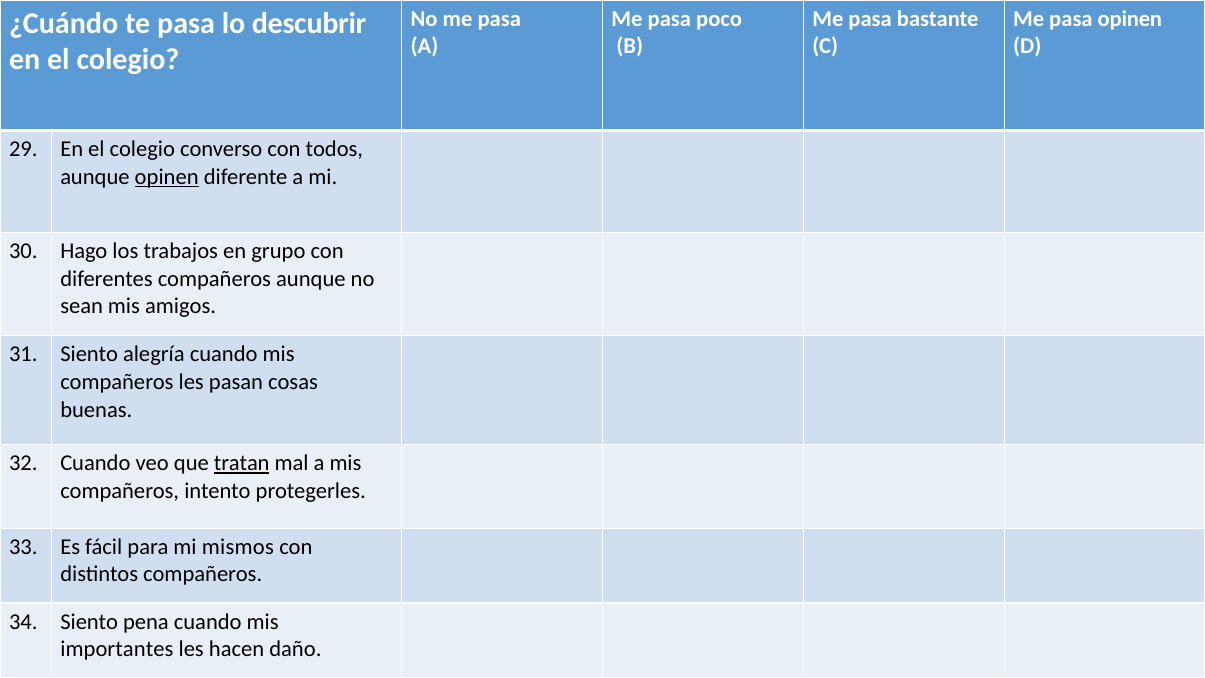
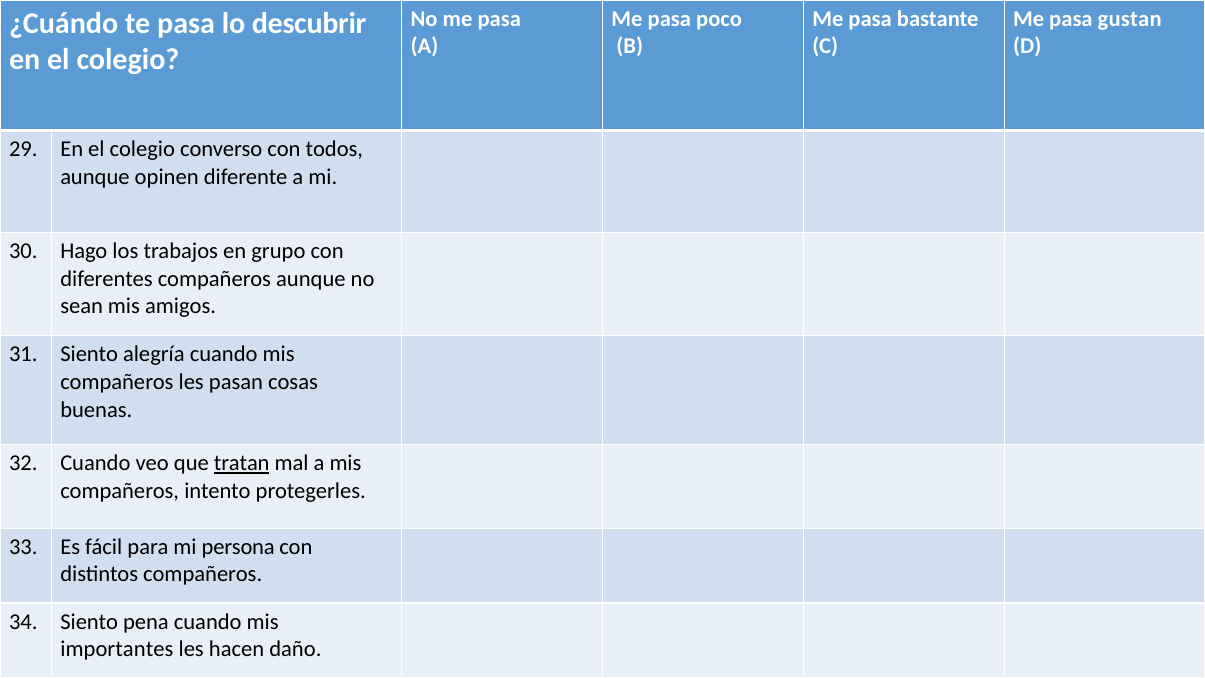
pasa opinen: opinen -> gustan (1130, 19)
opinen underline: present -> none (167, 176)
mismos: mismos -> persona (238, 547)
